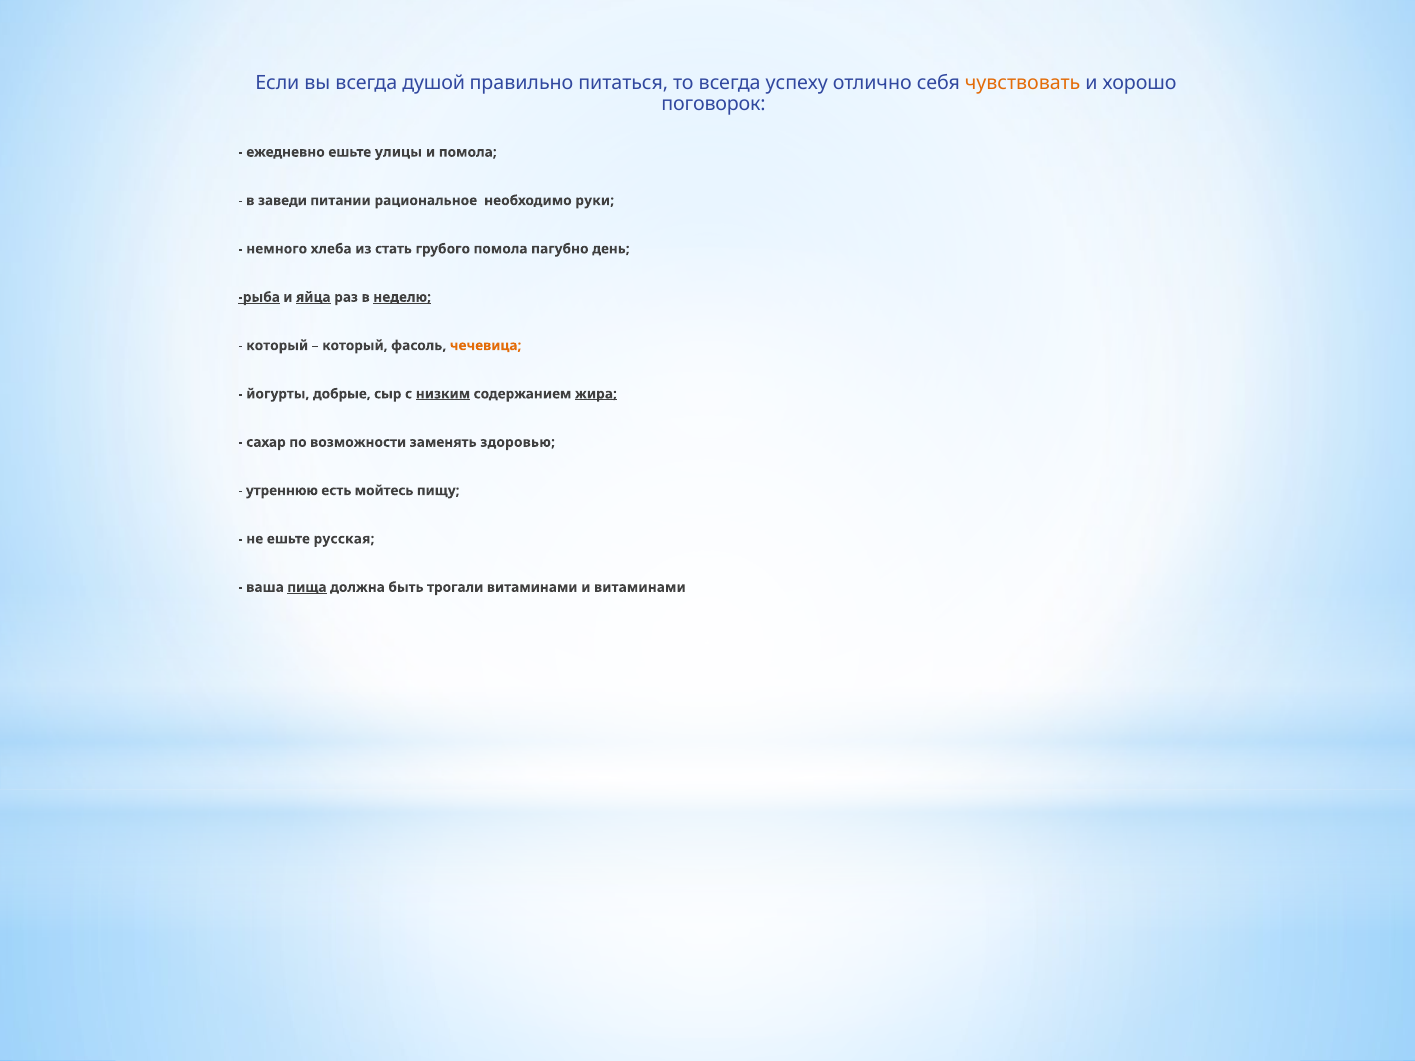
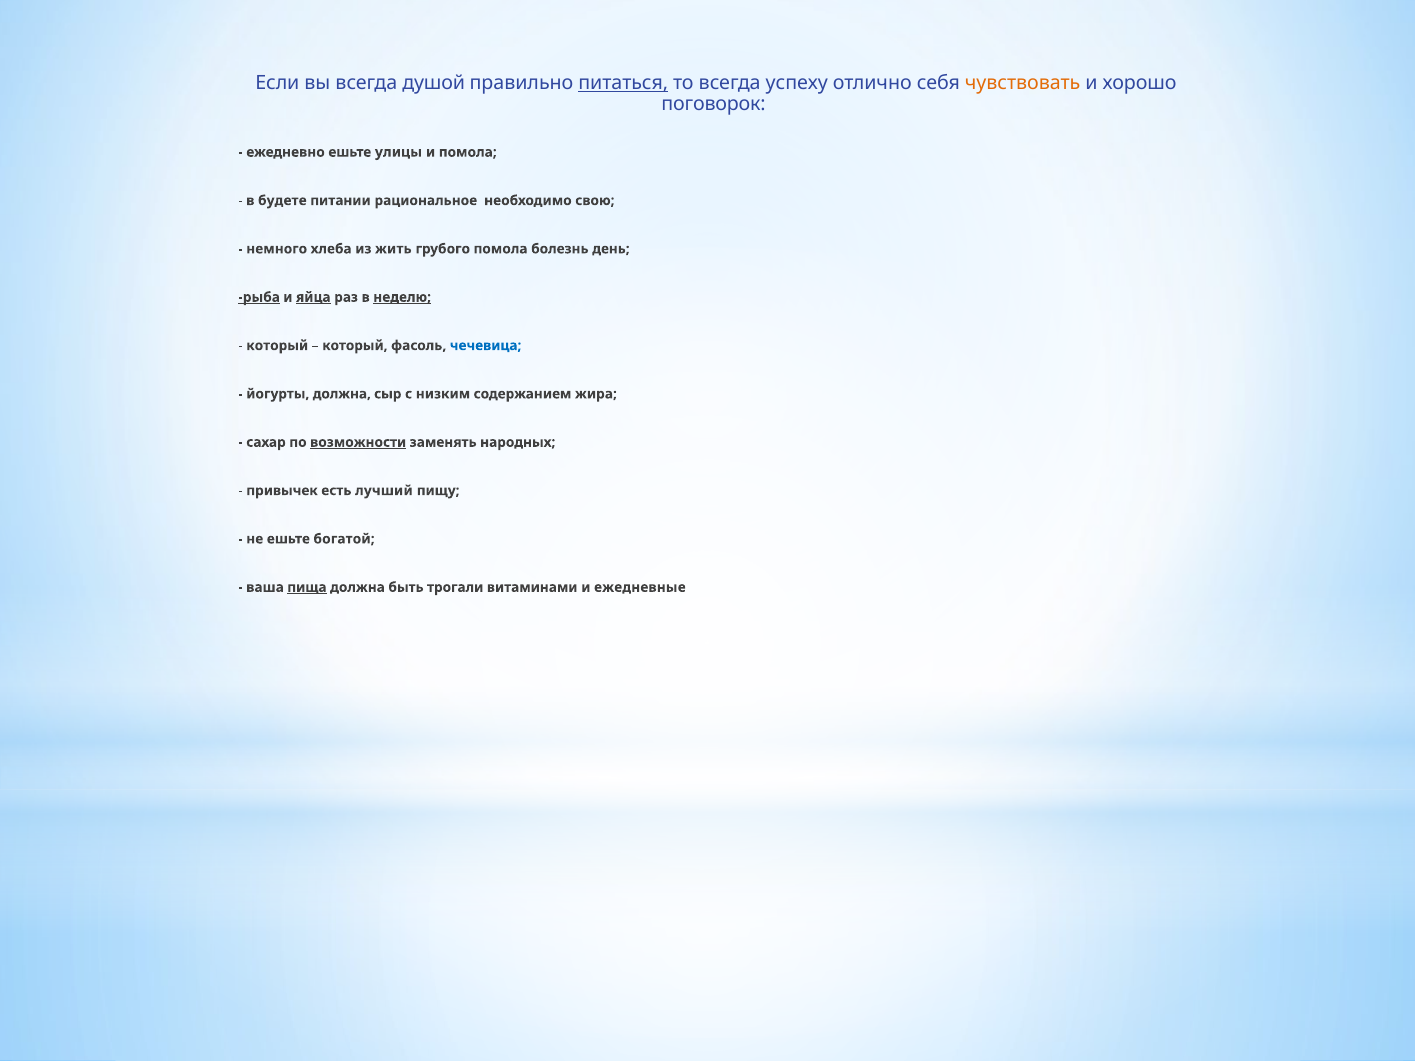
питаться underline: none -> present (623, 83)
заведи: заведи -> будете (282, 201)
руки: руки -> свою (595, 201)
стать: стать -> жить (393, 249)
пагубно: пагубно -> болезнь (560, 249)
чечевица colour: orange -> blue (486, 346)
йогурты добрые: добрые -> должна (342, 394)
низким underline: present -> none (443, 394)
жира underline: present -> none (596, 394)
возможности underline: none -> present (358, 442)
здоровью: здоровью -> народных (518, 442)
утреннюю: утреннюю -> привычек (282, 491)
мойтесь: мойтесь -> лучший (384, 491)
русская: русская -> богатой (344, 539)
и витаминами: витаминами -> ежедневные (640, 587)
